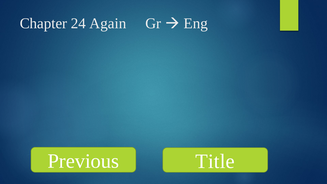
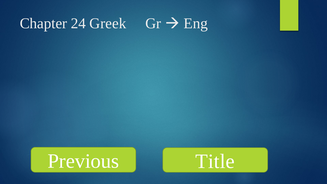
Again: Again -> Greek (108, 23)
